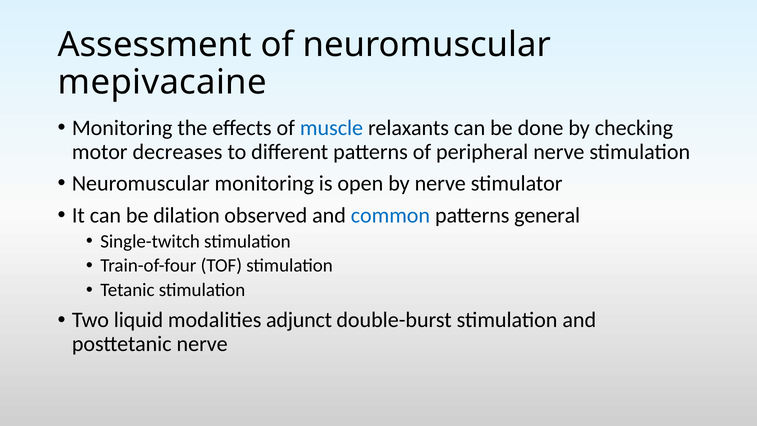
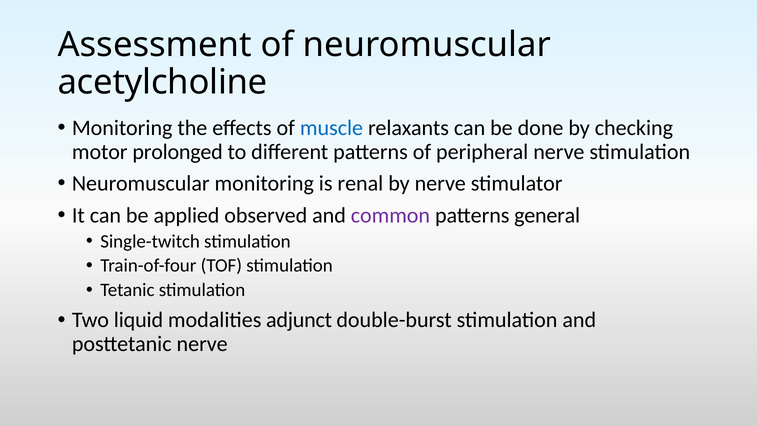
mepivacaine: mepivacaine -> acetylcholine (163, 82)
decreases: decreases -> prolonged (178, 152)
open: open -> renal (360, 183)
dilation: dilation -> applied (186, 215)
common colour: blue -> purple (390, 215)
